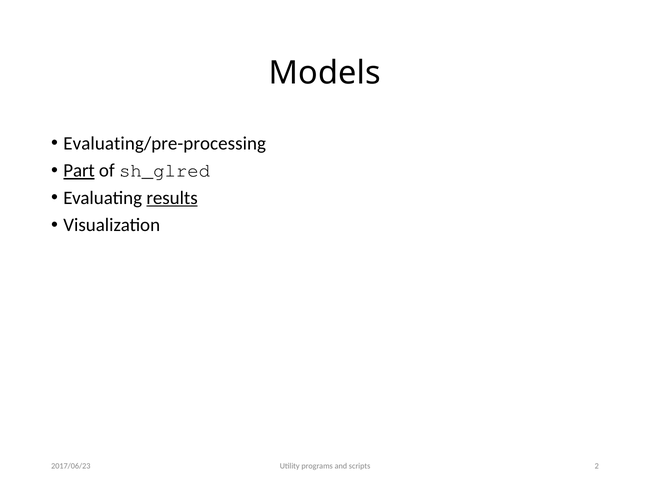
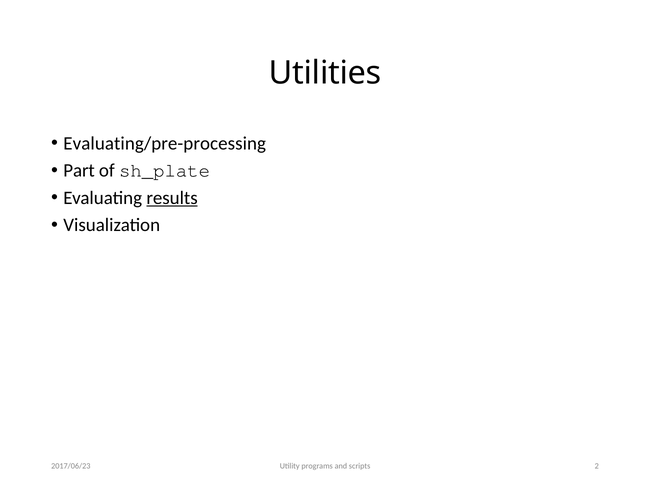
Models: Models -> Utilities (325, 73)
Part underline: present -> none (79, 170)
sh_glred: sh_glred -> sh_plate (165, 170)
